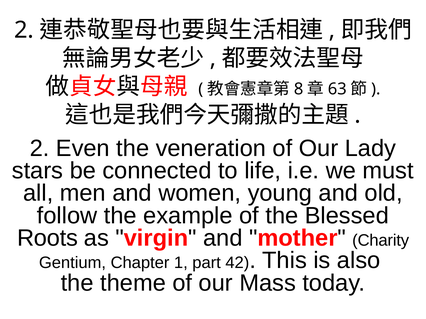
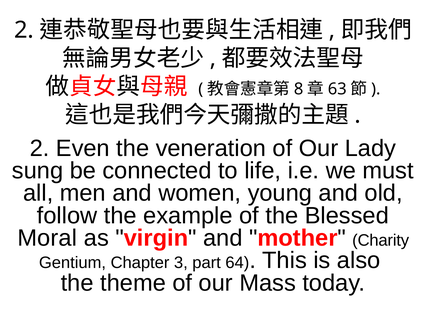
stars: stars -> sung (38, 171)
Roots: Roots -> Moral (47, 238)
1: 1 -> 3 (181, 263)
42: 42 -> 64 (237, 263)
